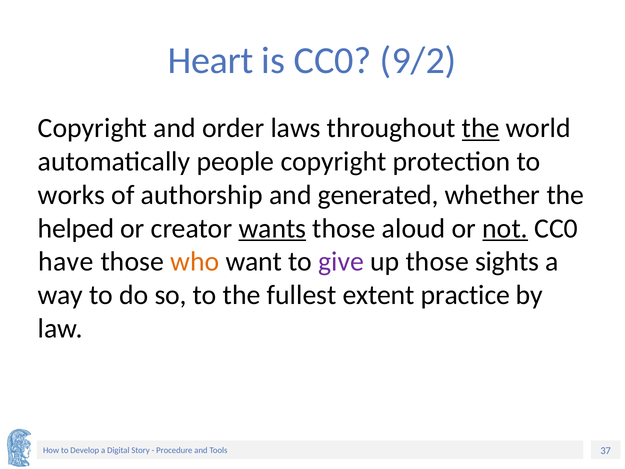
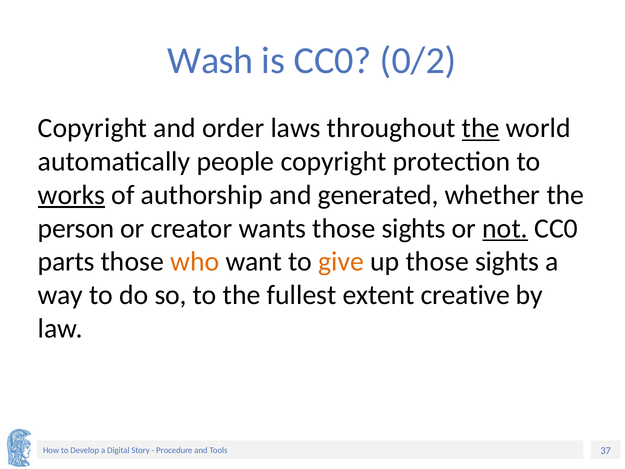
Heart: Heart -> Wash (210, 61)
9/2: 9/2 -> 0/2 (418, 61)
works underline: none -> present (72, 195)
helped: helped -> person (76, 228)
wants underline: present -> none (272, 228)
aloud: aloud -> sights (414, 228)
have: have -> parts (66, 262)
give colour: purple -> orange (341, 262)
practice: practice -> creative (465, 295)
